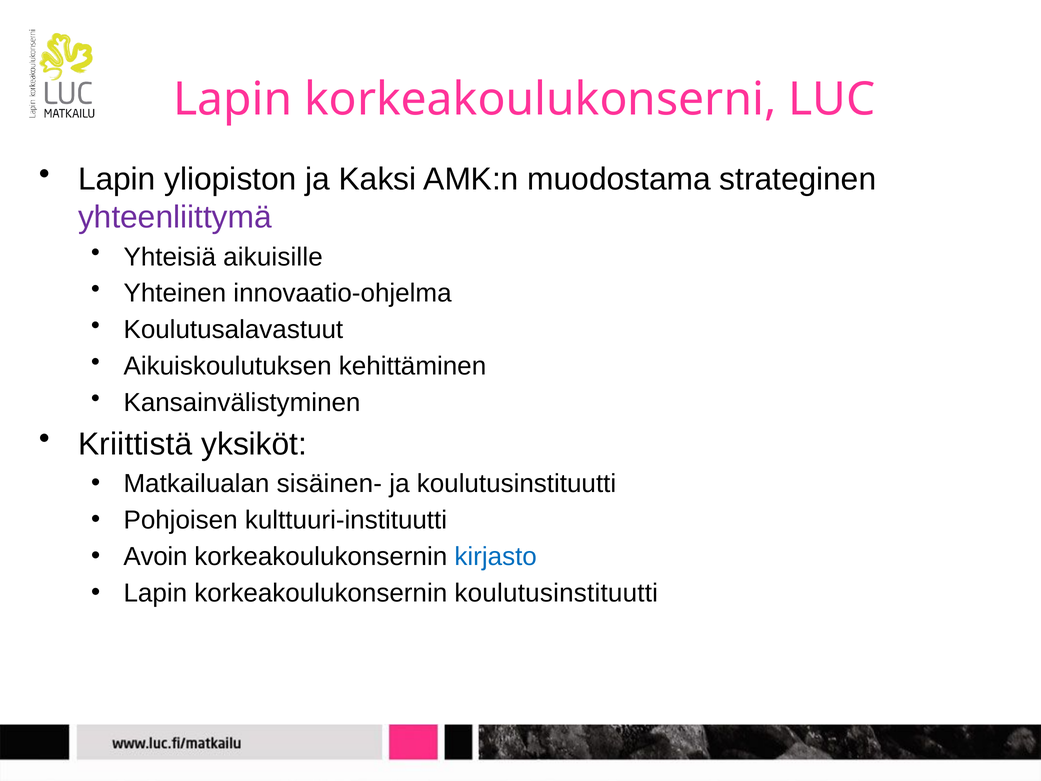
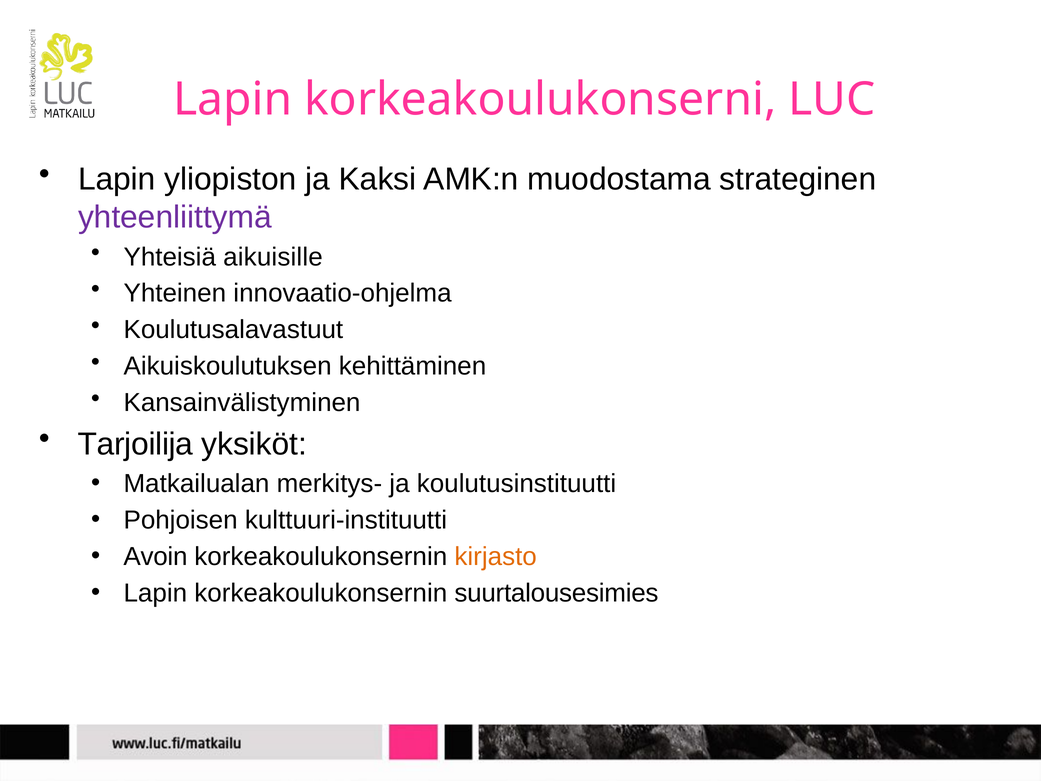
Kriittistä: Kriittistä -> Tarjoilija (135, 444)
sisäinen-: sisäinen- -> merkitys- (329, 484)
kirjasto colour: blue -> orange (496, 556)
korkeakoulukonsernin koulutusinstituutti: koulutusinstituutti -> suurtalousesimies (556, 593)
